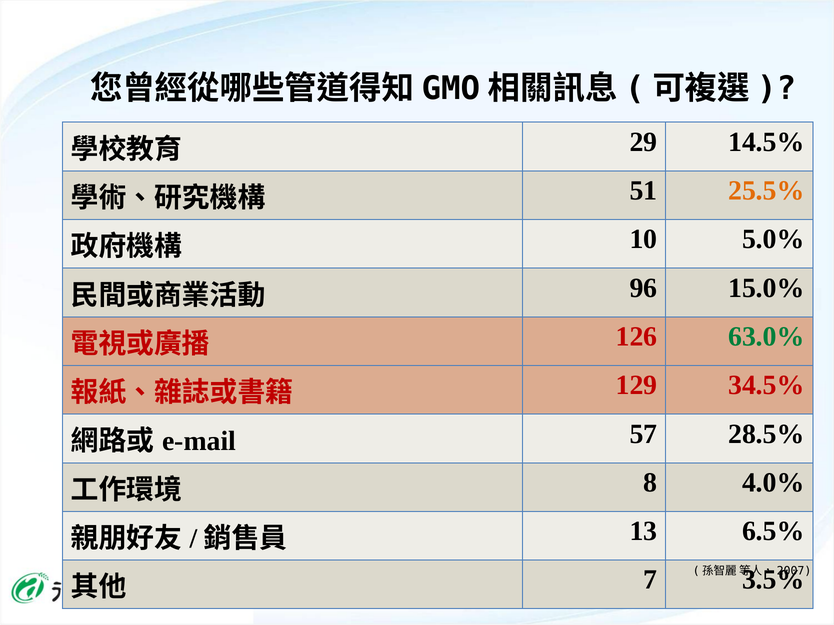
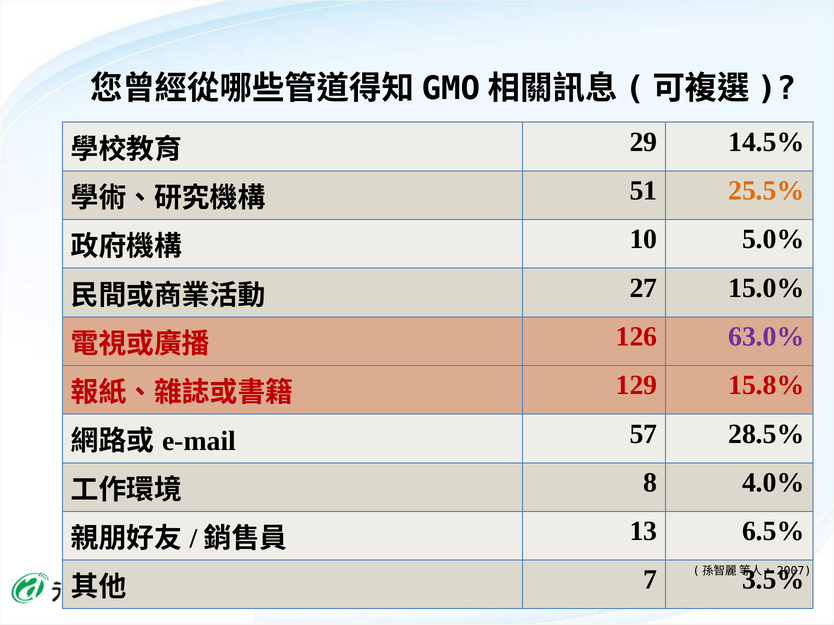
96: 96 -> 27 (643, 288)
63.0% colour: green -> purple (766, 337)
34.5%: 34.5% -> 15.8% (766, 385)
